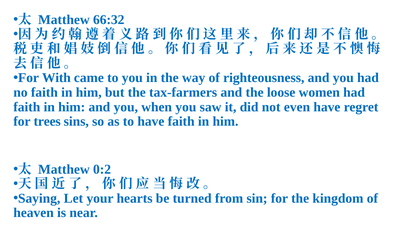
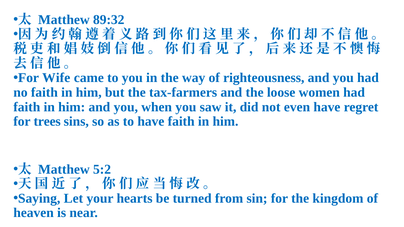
66:32: 66:32 -> 89:32 (109, 20)
With: With -> Wife (56, 78)
0:2: 0:2 -> 5:2 (102, 169)
